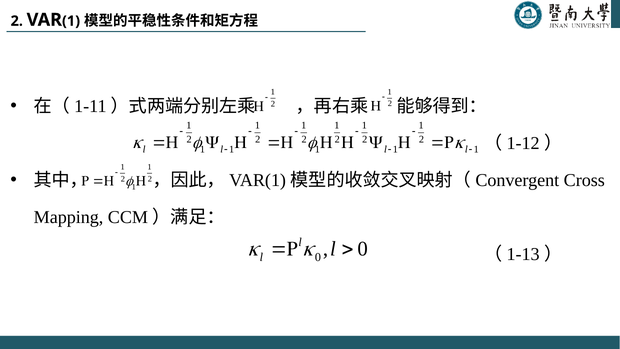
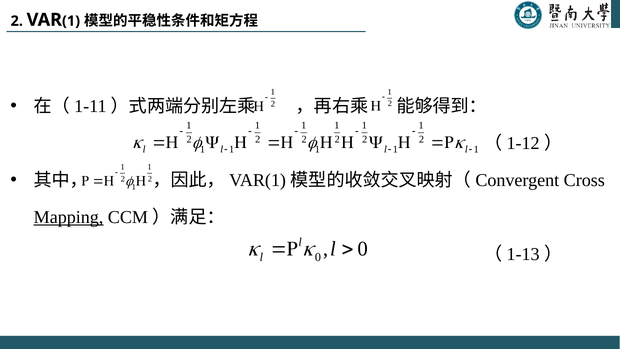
Mapping underline: none -> present (69, 217)
